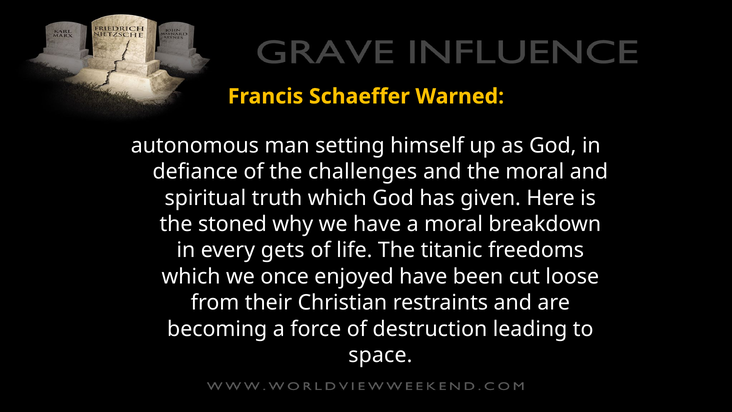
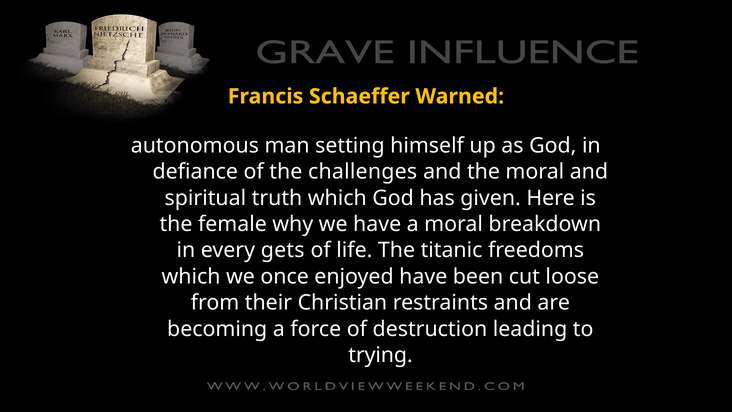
stoned: stoned -> female (232, 224)
space: space -> trying (380, 355)
